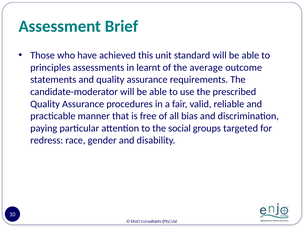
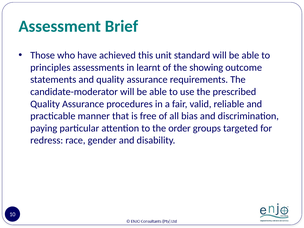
average: average -> showing (206, 67)
social: social -> order (180, 128)
